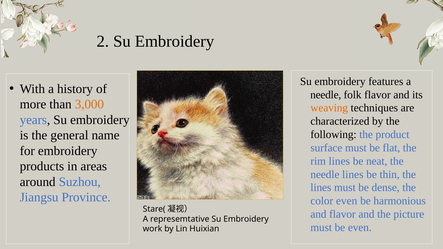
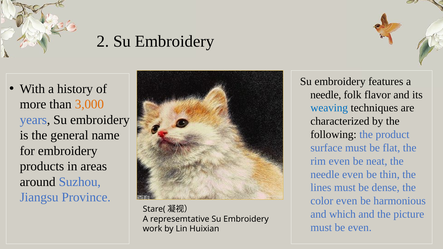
weaving colour: orange -> blue (329, 108)
rim lines: lines -> even (339, 161)
needle lines: lines -> even (353, 175)
and flavor: flavor -> which (342, 214)
